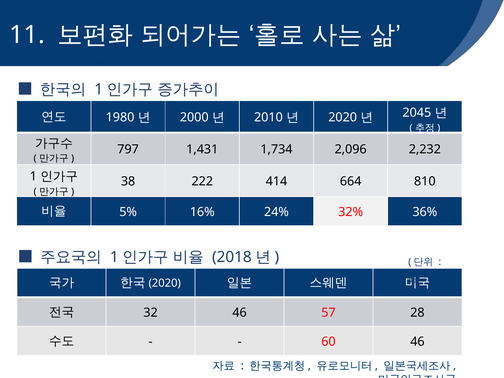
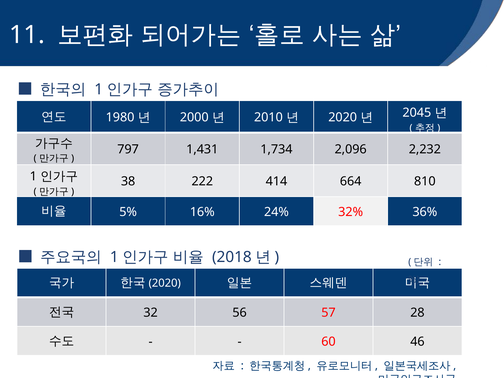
32 46: 46 -> 56 (240, 313)
